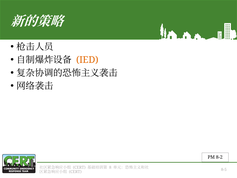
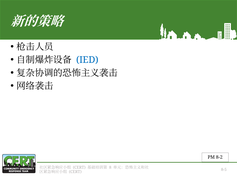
IED colour: orange -> blue (87, 60)
